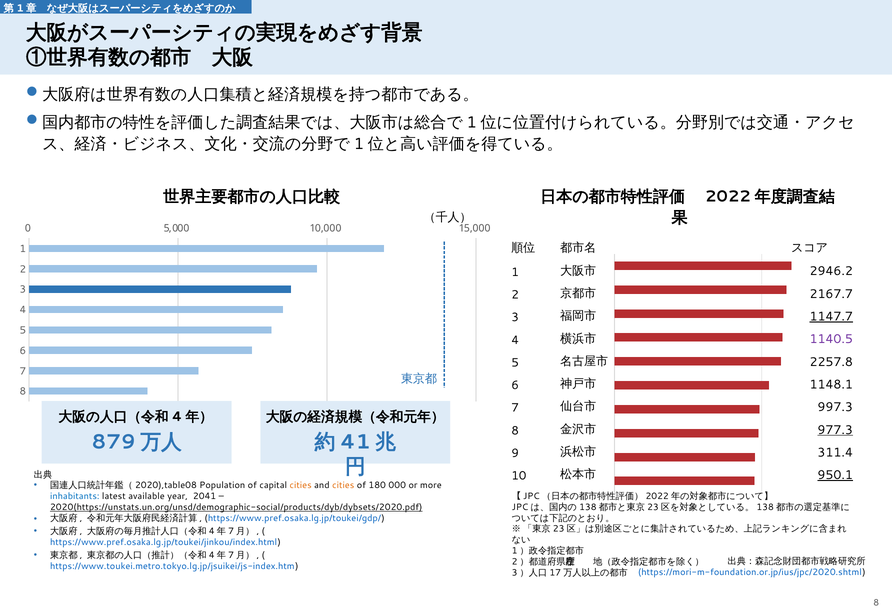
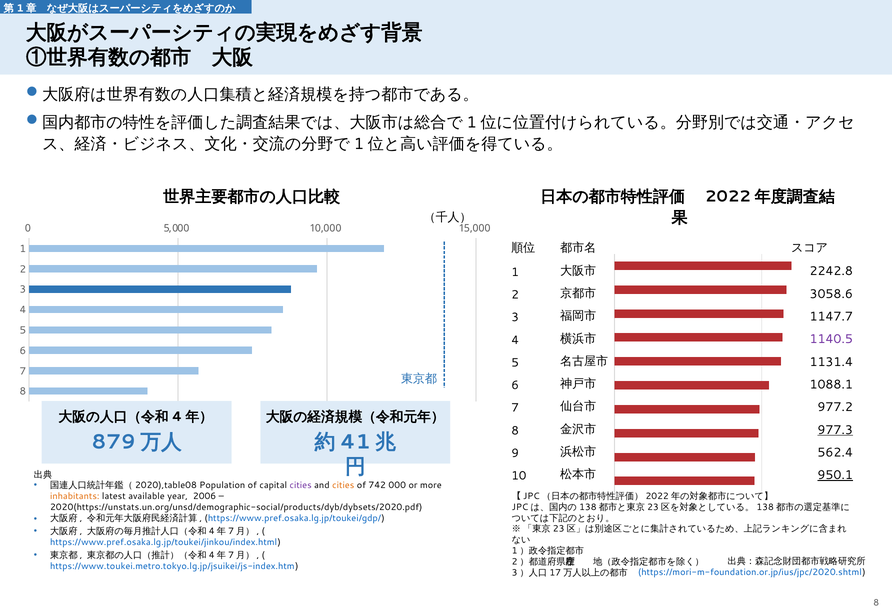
2946.2: 2946.2 -> 2242.8 (831, 271)
2167.7: 2167.7 -> 3058.6 (831, 294)
1147.7 underline: present -> none (831, 317)
2257.8: 2257.8 -> 1131.4 (831, 362)
1148.1: 1148.1 -> 1088.1 (831, 385)
997.3: 997.3 -> 977.2 (835, 407)
311.4: 311.4 -> 562.4 (835, 453)
cities colour: orange -> purple (301, 486)
180: 180 -> 742 (377, 486)
inhabitants colour: blue -> orange (75, 497)
2041: 2041 -> 2006 (205, 497)
2020(https://unstats.un.org/unsd/demographic-social/products/dyb/dybsets/2020.pdf underline: present -> none (236, 508)
